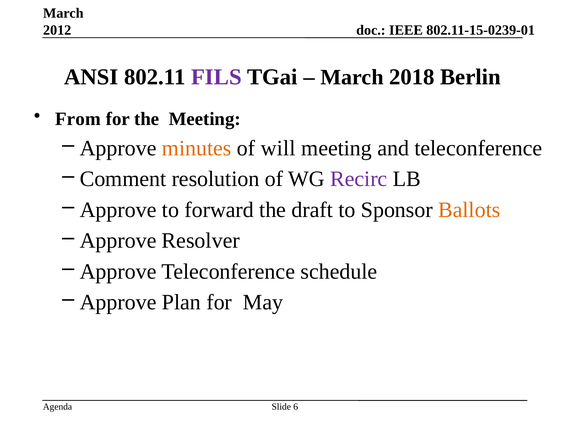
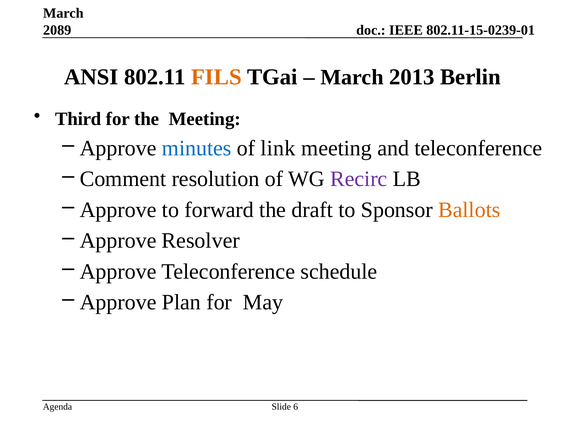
2012: 2012 -> 2089 (57, 30)
FILS colour: purple -> orange (216, 77)
2018: 2018 -> 2013 (412, 77)
From: From -> Third (78, 119)
minutes colour: orange -> blue (197, 148)
will: will -> link (278, 148)
